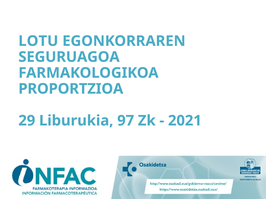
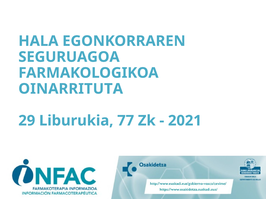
LOTU: LOTU -> HALA (38, 41)
PROPORTZIOA: PROPORTZIOA -> OINARRITUTA (71, 89)
97: 97 -> 77 (126, 121)
